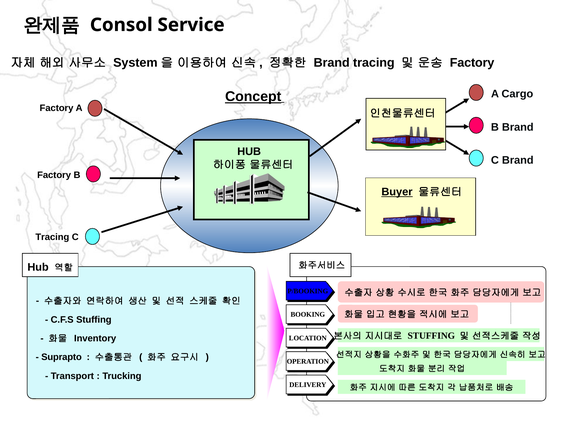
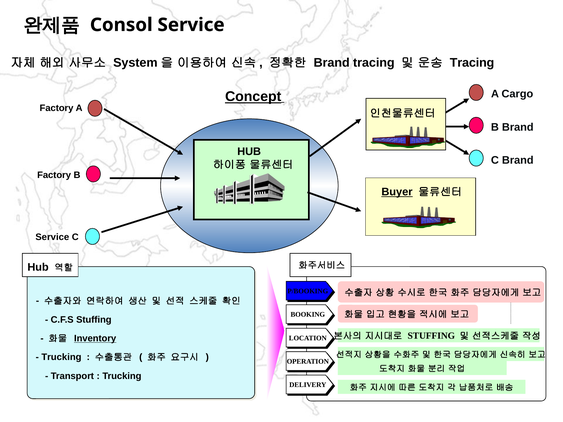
Factory: Factory -> Tracing (472, 63)
Tracing: Tracing -> Service (52, 237)
Inventory underline: none -> present (95, 339)
Suprapto: Suprapto -> Trucking (61, 357)
